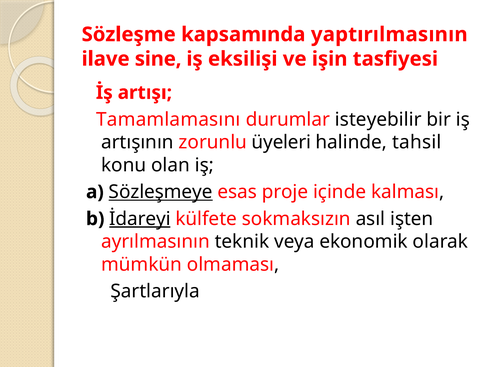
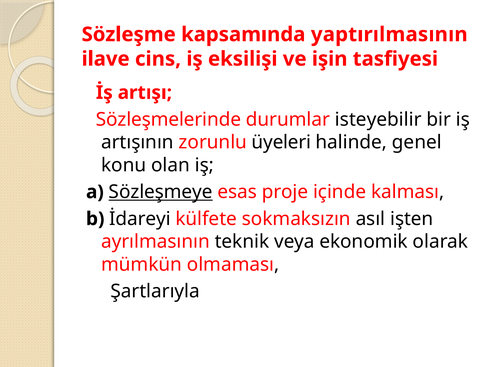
sine: sine -> cins (158, 59)
Tamamlamasını: Tamamlamasını -> Sözleşmelerinde (168, 119)
tahsil: tahsil -> genel (417, 142)
İdareyi underline: present -> none (140, 219)
